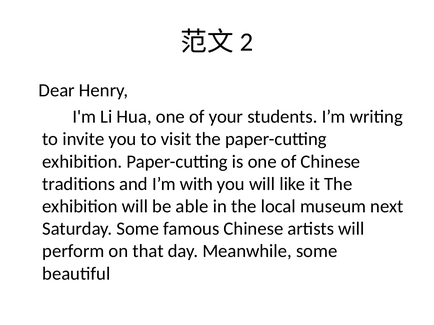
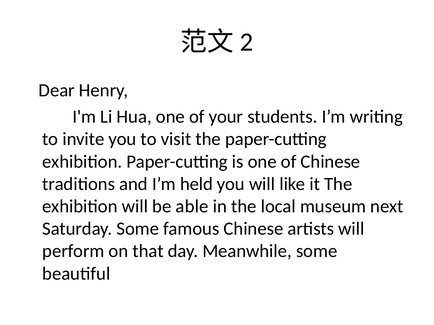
with: with -> held (196, 184)
